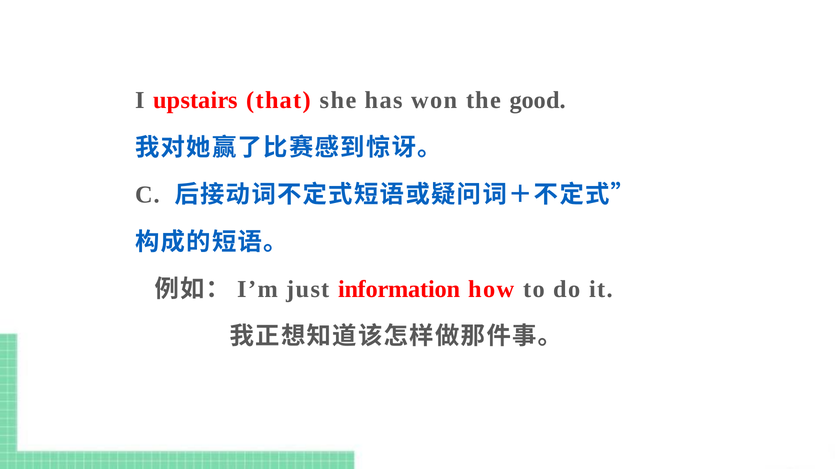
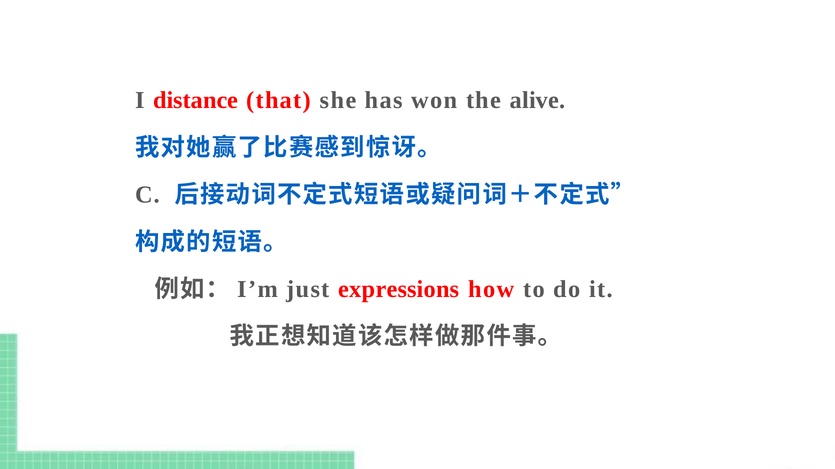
upstairs: upstairs -> distance (196, 101)
good: good -> alive (538, 101)
information: information -> expressions (399, 290)
